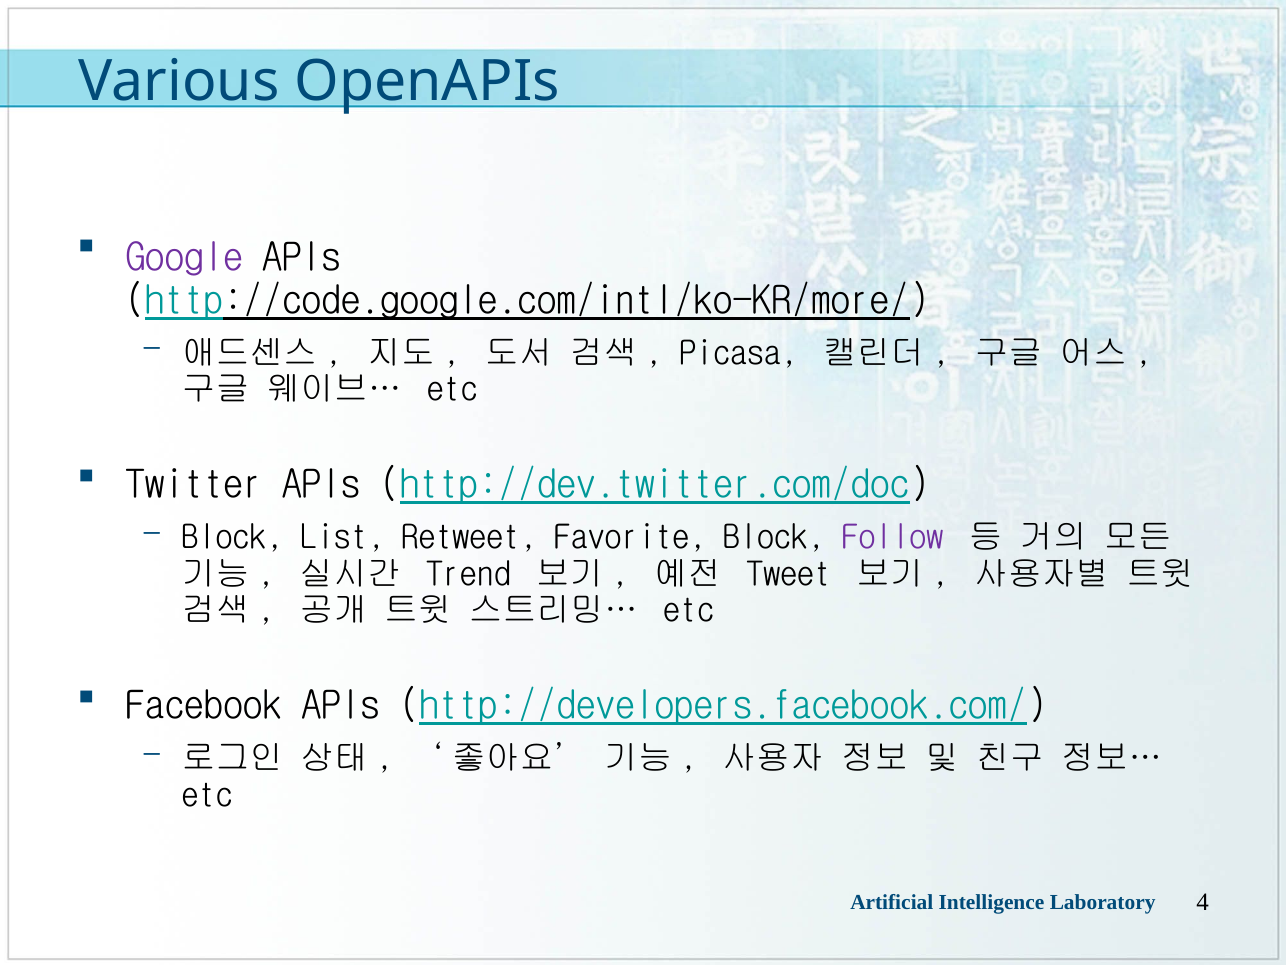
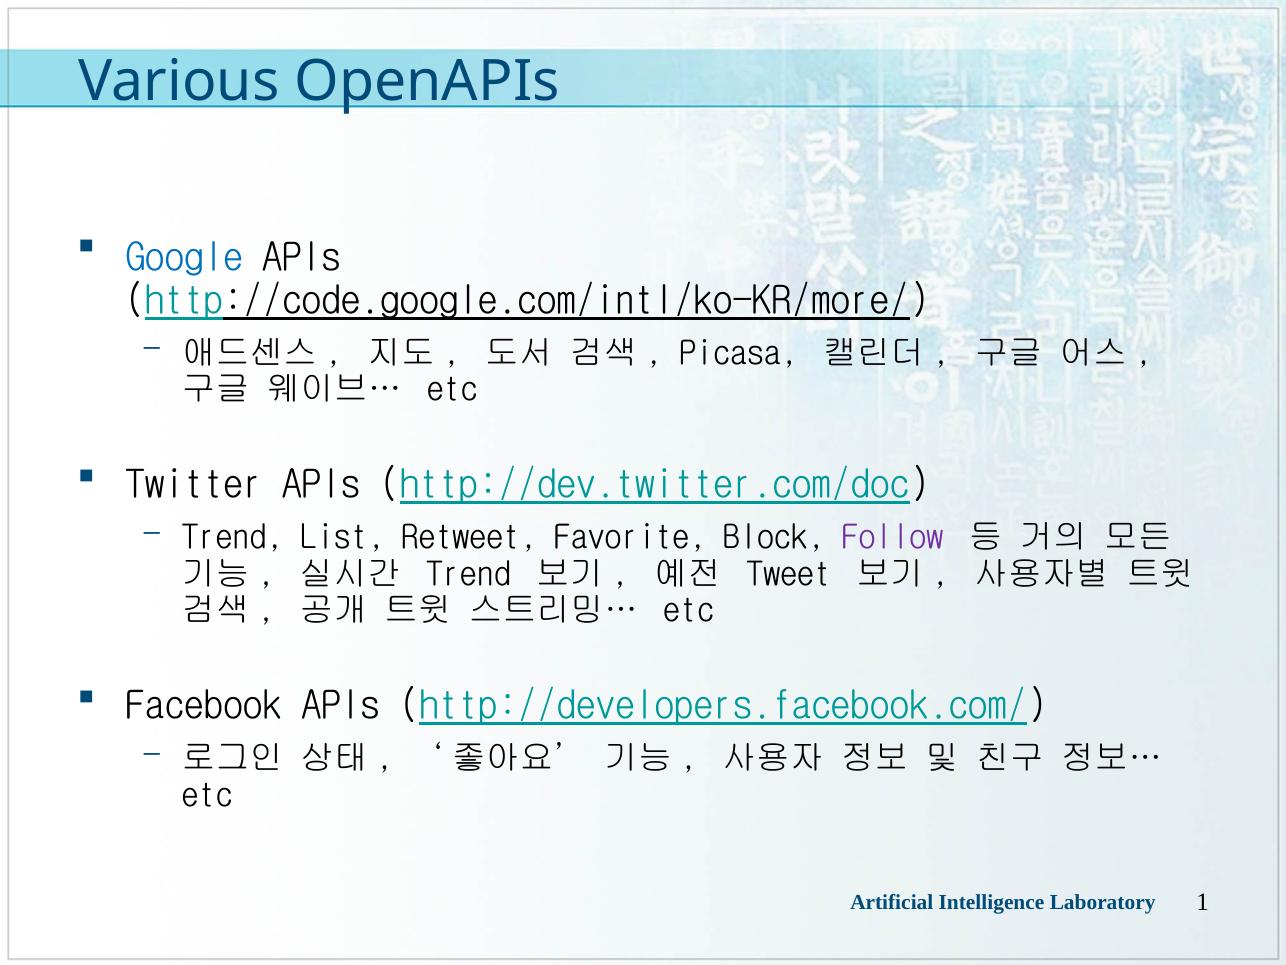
Google colour: purple -> blue (184, 258)
Block: Block -> Trend (232, 537)
4: 4 -> 1 (1203, 902)
